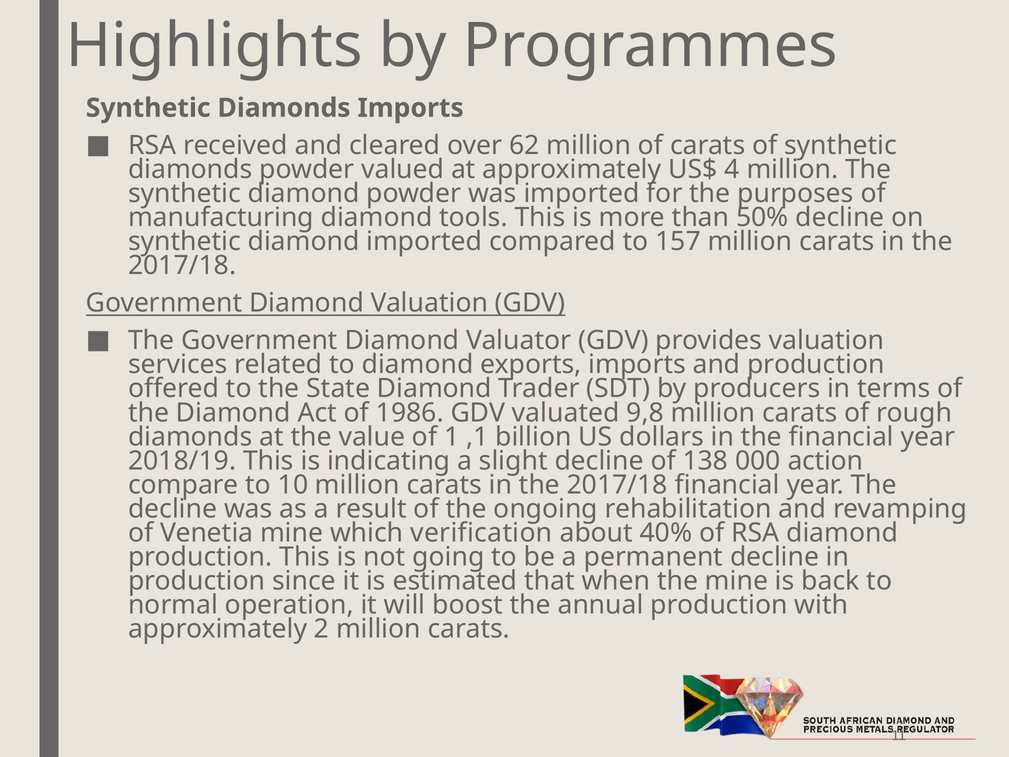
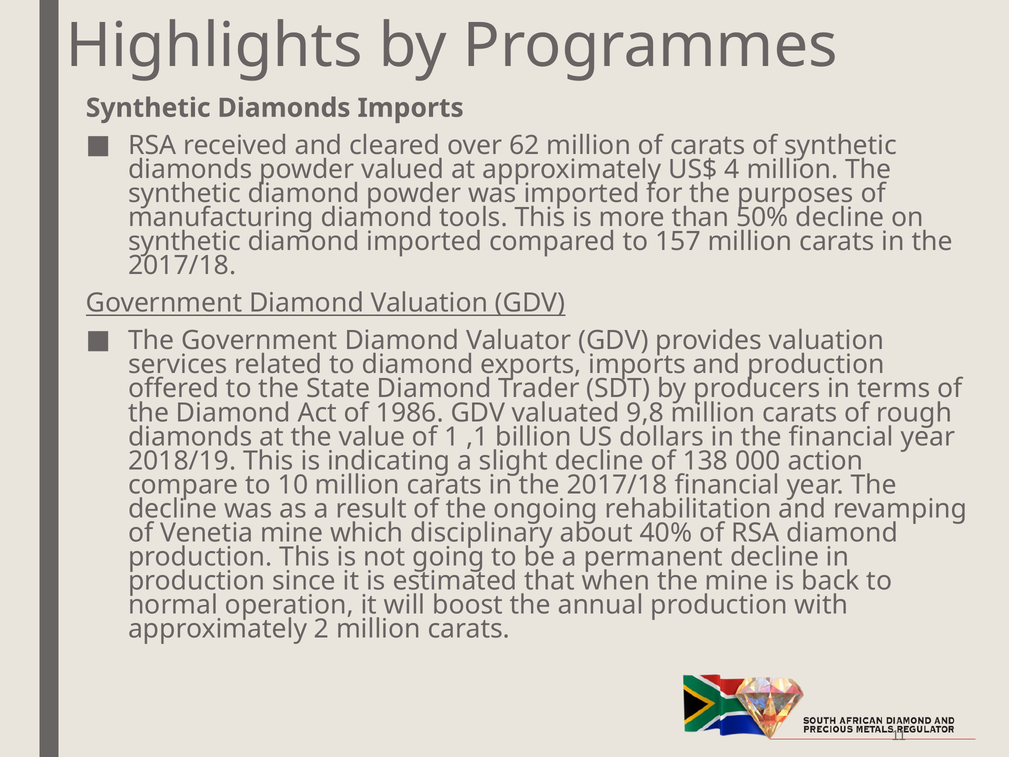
verification: verification -> disciplinary (481, 533)
